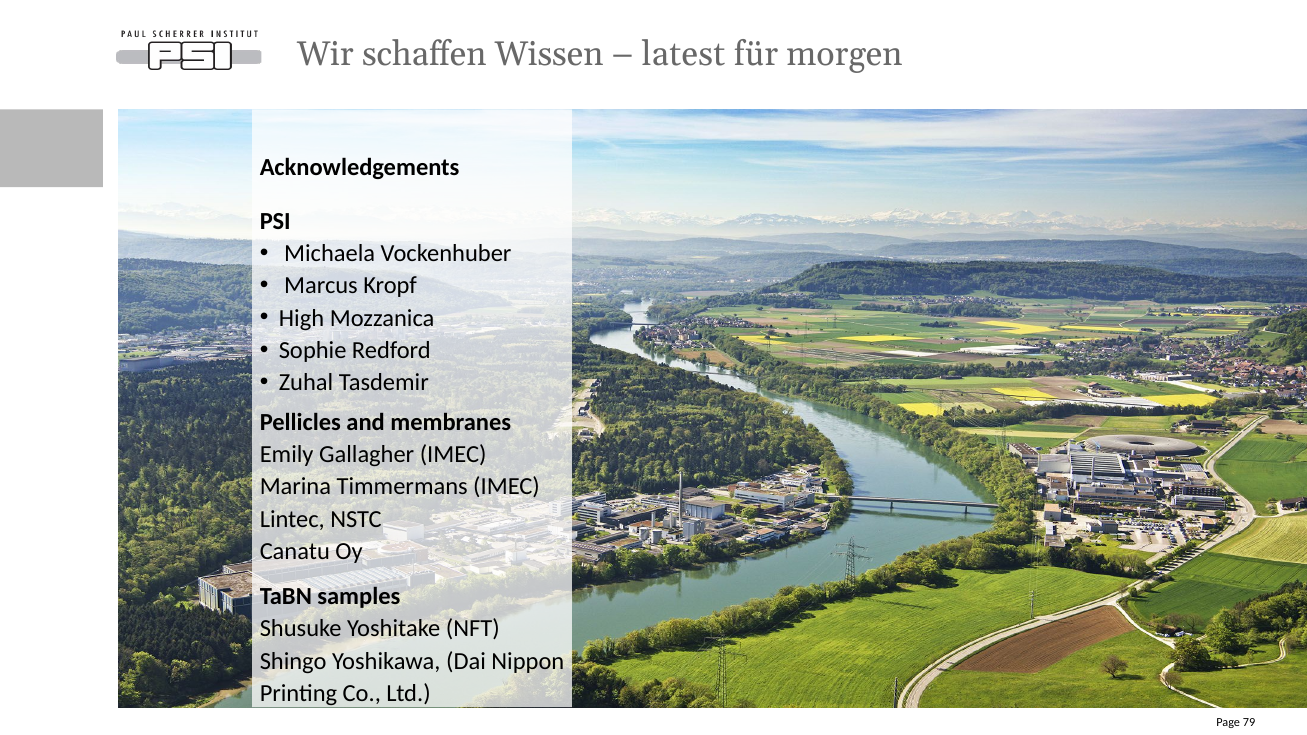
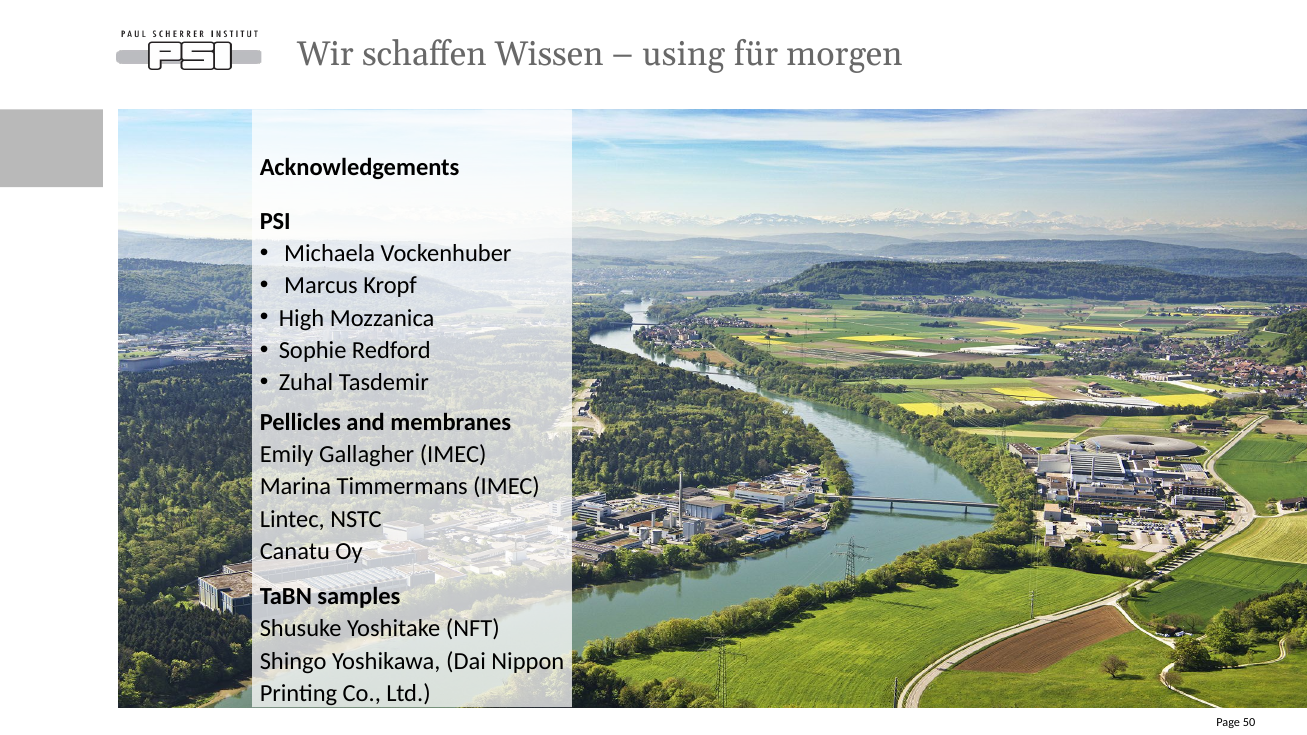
latest: latest -> using (684, 54)
79: 79 -> 50 (1249, 722)
